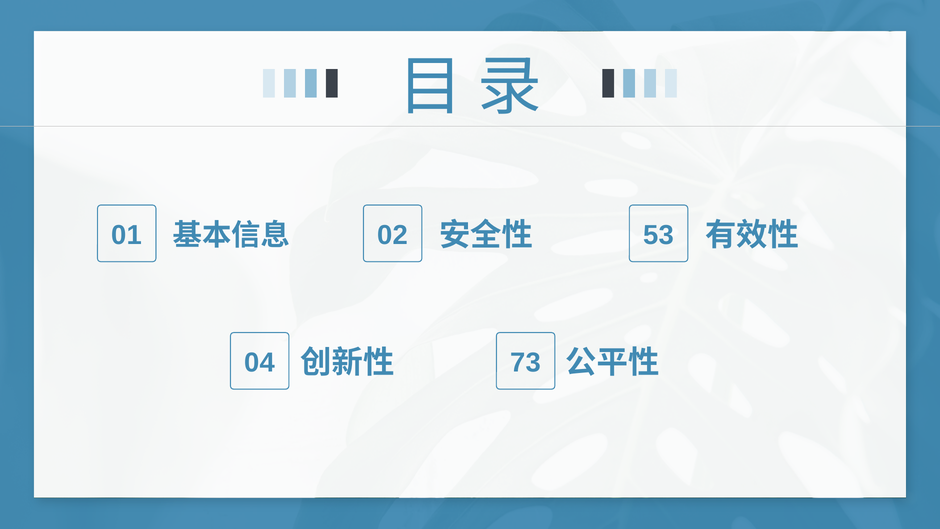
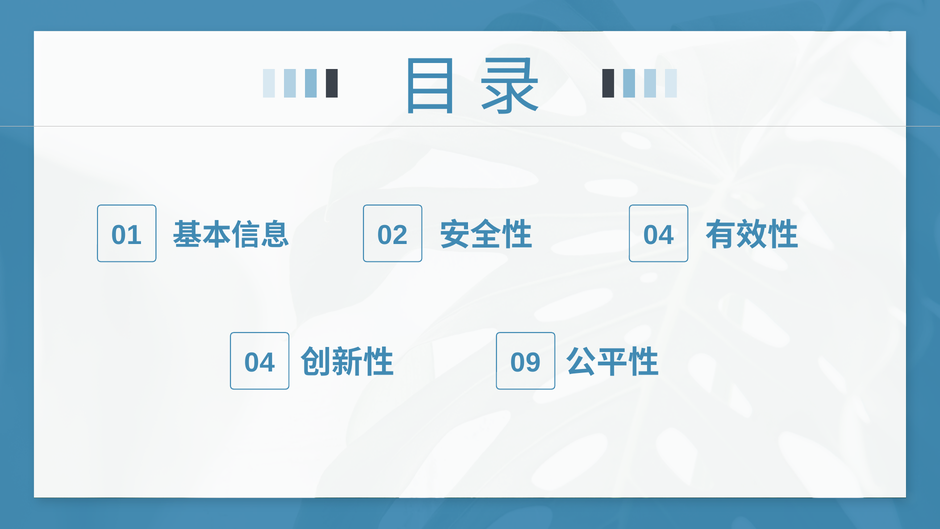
02 53: 53 -> 04 (659, 235)
73: 73 -> 09 (526, 363)
